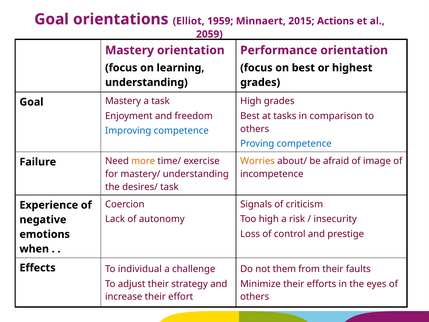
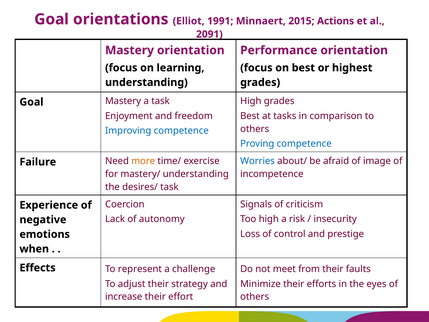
1959: 1959 -> 1991 (220, 21)
2059: 2059 -> 2091 (209, 34)
Worries colour: orange -> blue (258, 161)
individual: individual -> represent (140, 269)
them: them -> meet (284, 269)
